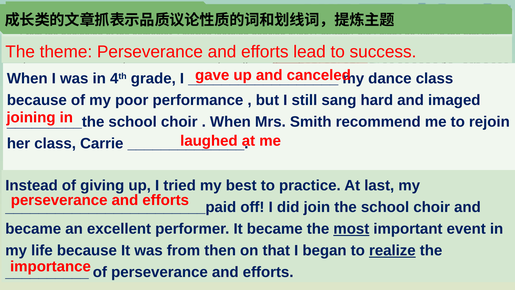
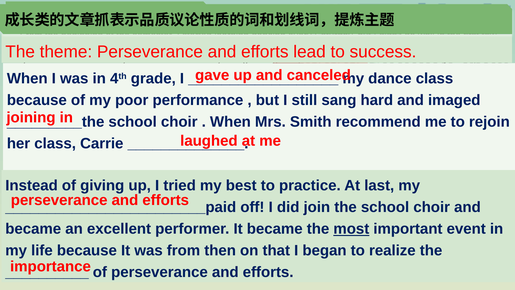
realize underline: present -> none (392, 250)
